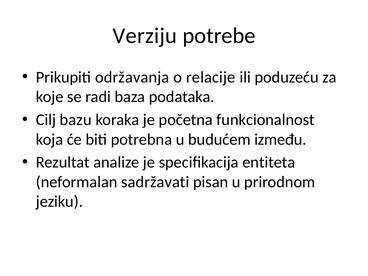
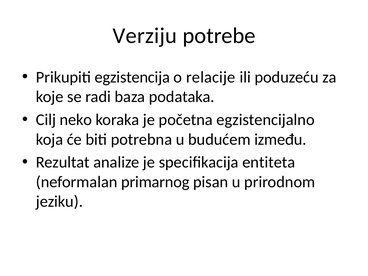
održavanja: održavanja -> egzistencija (132, 77)
bazu: bazu -> neko (76, 120)
funkcionalnost: funkcionalnost -> egzistencijalno (266, 120)
sadržavati: sadržavati -> primarnog (155, 182)
